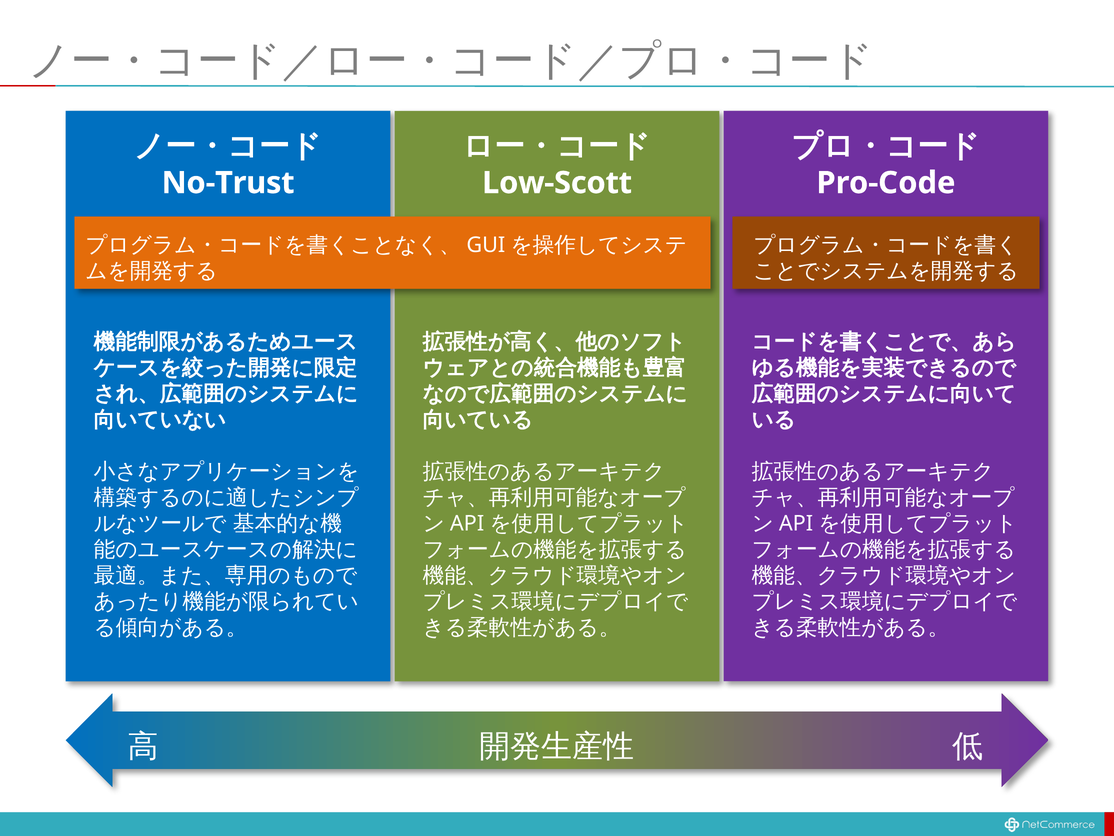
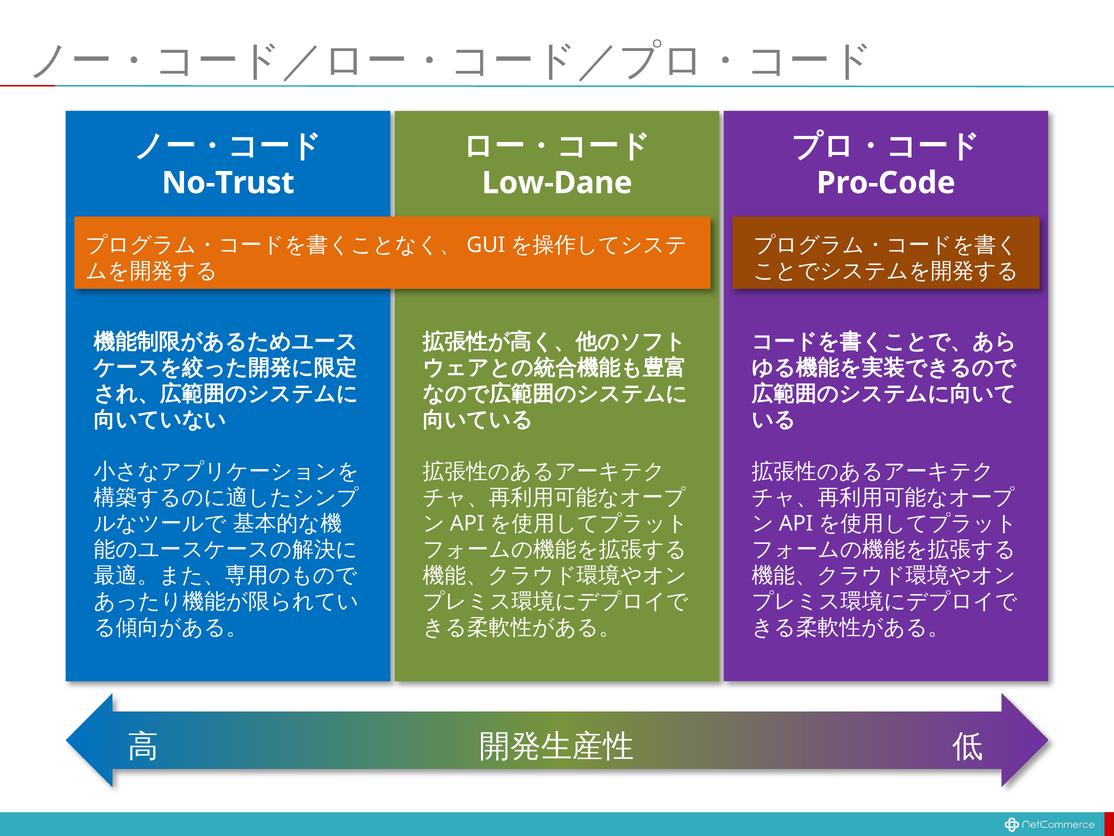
Low-Scott: Low-Scott -> Low-Dane (557, 183)
